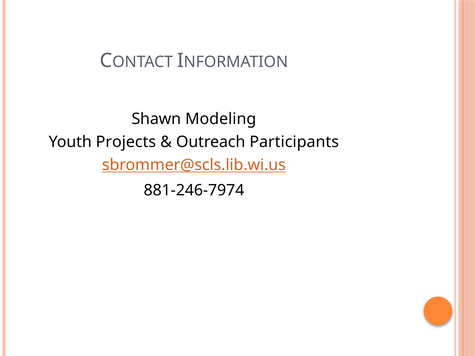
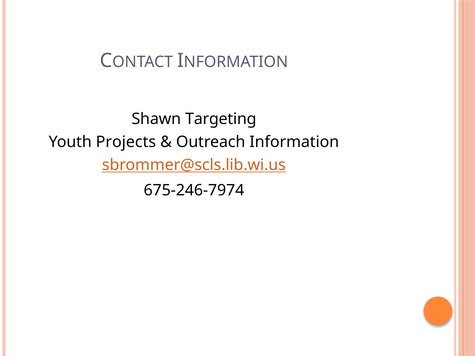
Modeling: Modeling -> Targeting (221, 119)
Participants: Participants -> Information (294, 142)
881-246-7974: 881-246-7974 -> 675-246-7974 (194, 191)
